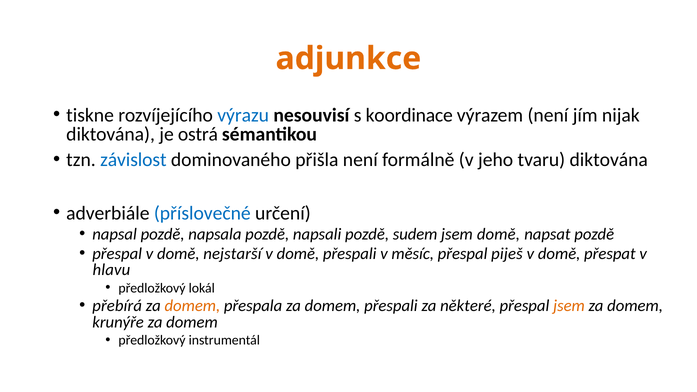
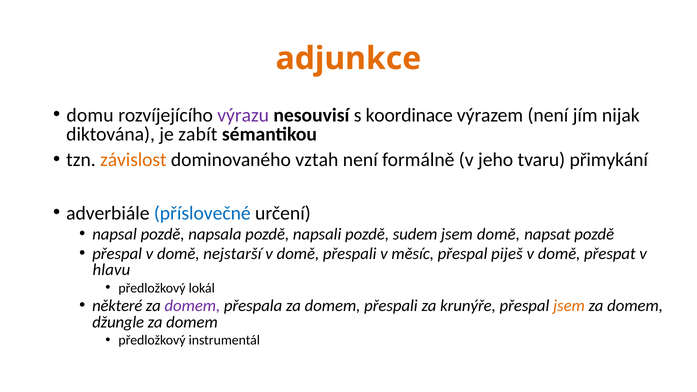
tiskne: tiskne -> domu (90, 115)
výrazu colour: blue -> purple (243, 115)
ostrá: ostrá -> zabít (198, 134)
závislost colour: blue -> orange (133, 160)
přišla: přišla -> vztah (317, 160)
tvaru diktována: diktována -> přimykání (609, 160)
přebírá: přebírá -> některé (117, 306)
domem colour: orange -> purple (192, 306)
některé: některé -> krunýře (468, 306)
krunýře: krunýře -> džungle (118, 322)
